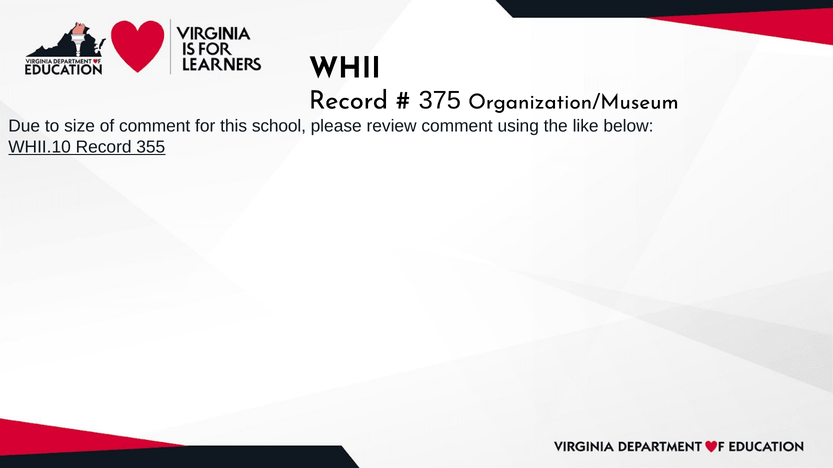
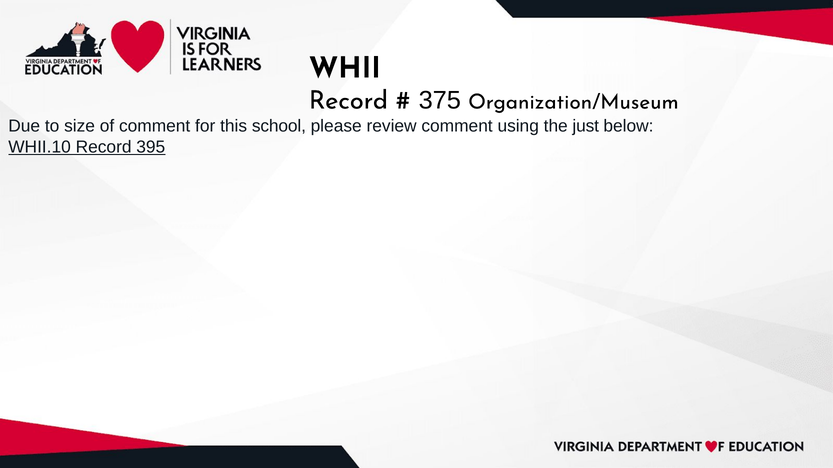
like: like -> just (586, 126)
355: 355 -> 395 (151, 147)
